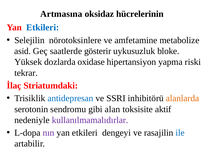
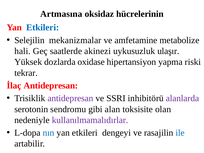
nörotoksinlere: nörotoksinlere -> mekanizmalar (75, 40)
asid: asid -> hali (22, 51)
gösterir: gösterir -> akinezi (98, 51)
bloke: bloke -> ulaşır (168, 51)
İlaç Striatumdaki: Striatumdaki -> Antidepresan (51, 86)
antidepresan colour: blue -> purple (70, 98)
alanlarda colour: orange -> purple (182, 98)
aktif: aktif -> olan (163, 109)
nın colour: purple -> blue (49, 133)
